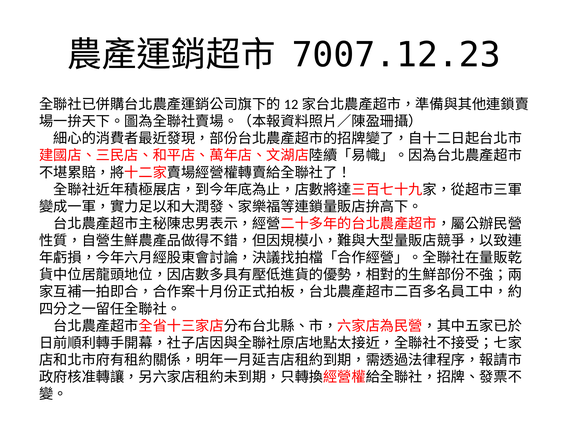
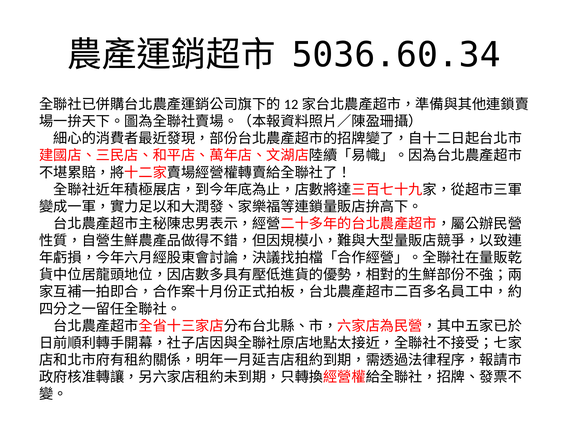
7007.12.23: 7007.12.23 -> 5036.60.34 (396, 55)
